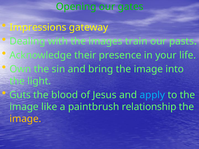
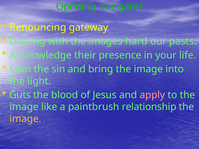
Impressions: Impressions -> Renouncing (38, 27)
train: train -> hard (136, 41)
apply colour: light blue -> pink (152, 95)
